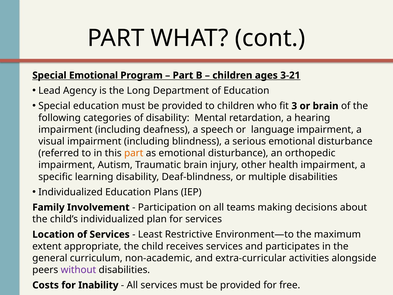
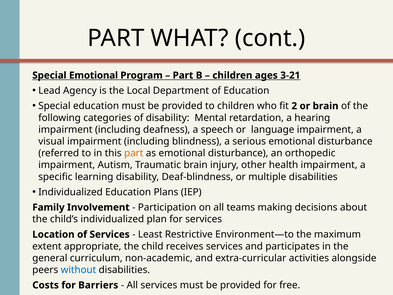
Long: Long -> Local (139, 91)
3: 3 -> 2 (294, 106)
without colour: purple -> blue (78, 270)
Inability: Inability -> Barriers (98, 285)
